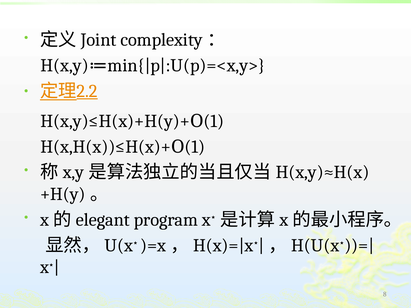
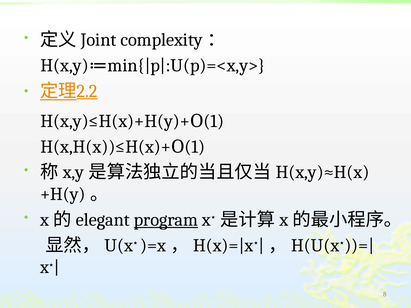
program underline: none -> present (166, 220)
